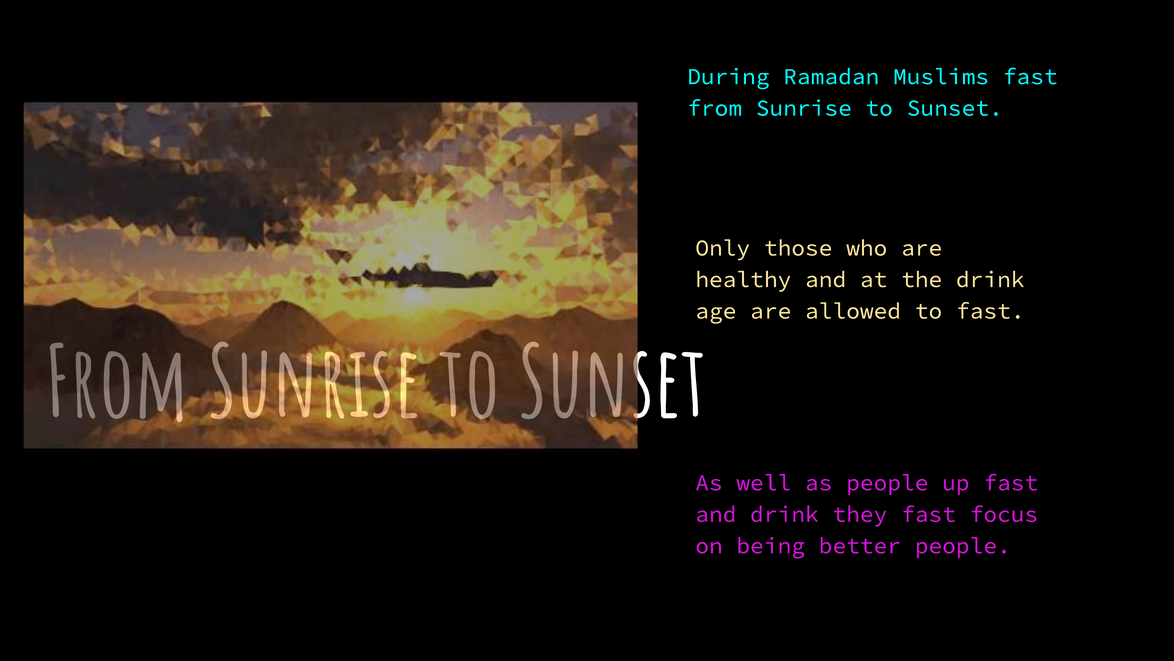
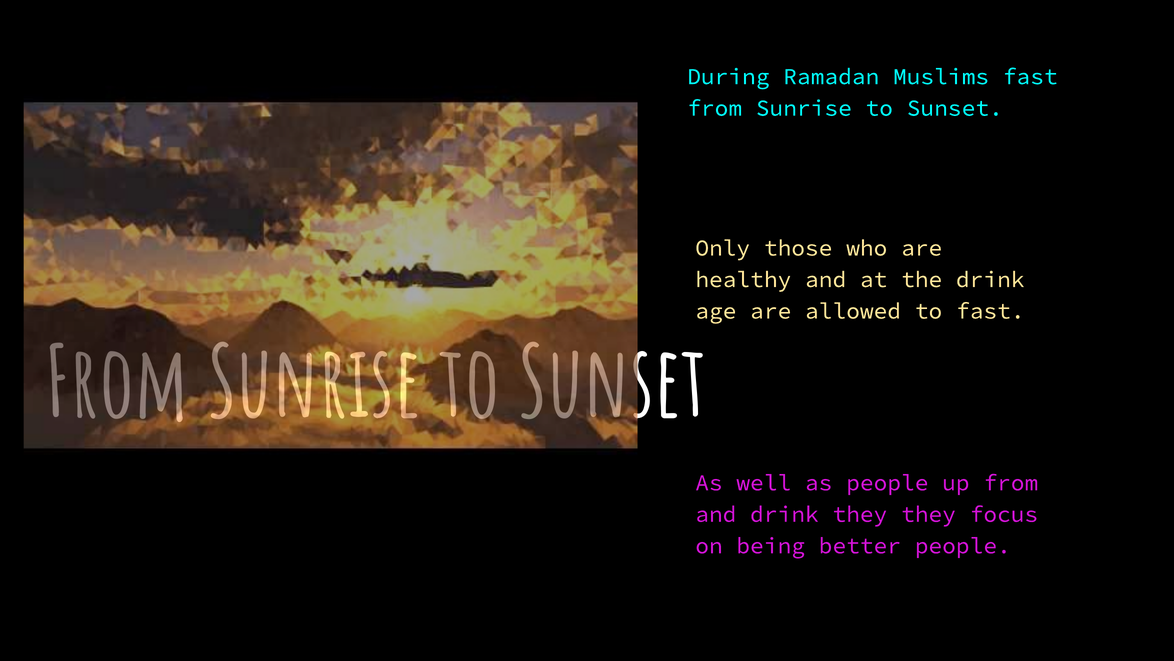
up fast: fast -> from (1011, 482)
they fast: fast -> they (929, 514)
